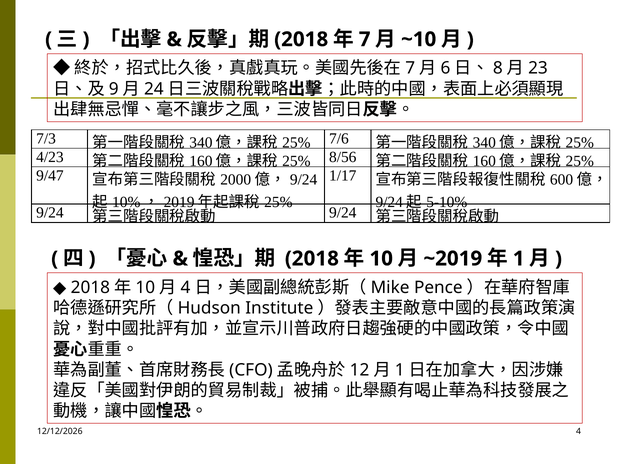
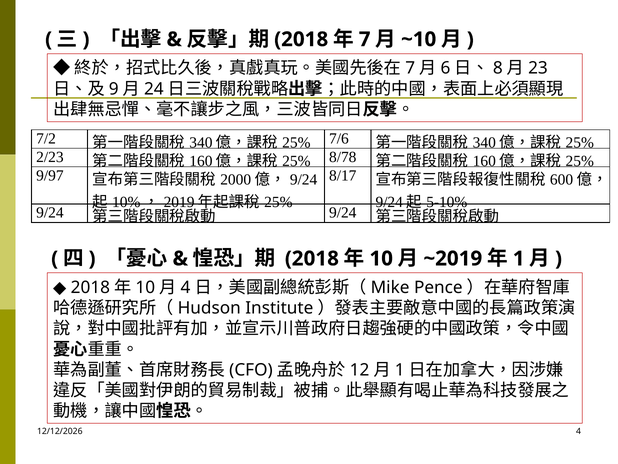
7/3: 7/3 -> 7/2 (46, 138)
4/23: 4/23 -> 2/23 (50, 157)
8/56: 8/56 -> 8/78 (343, 157)
9/47: 9/47 -> 9/97 (50, 175)
1/17: 1/17 -> 8/17 (343, 175)
